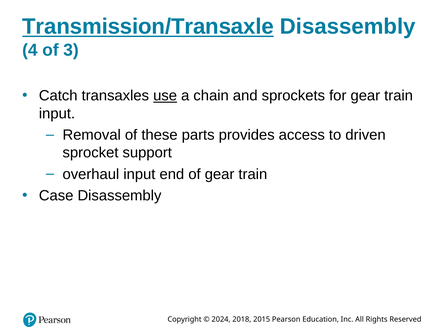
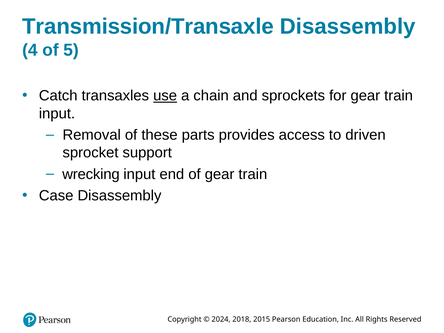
Transmission/Transaxle underline: present -> none (148, 27)
3: 3 -> 5 (71, 50)
overhaul: overhaul -> wrecking (91, 174)
